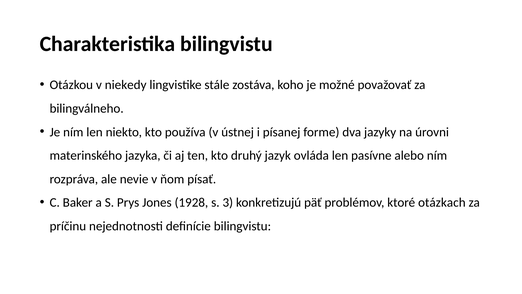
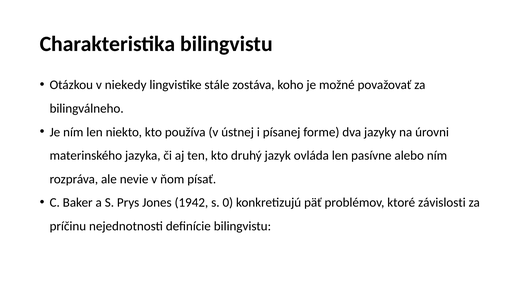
1928: 1928 -> 1942 (191, 202)
3: 3 -> 0 (228, 202)
otázkach: otázkach -> závislosti (442, 202)
